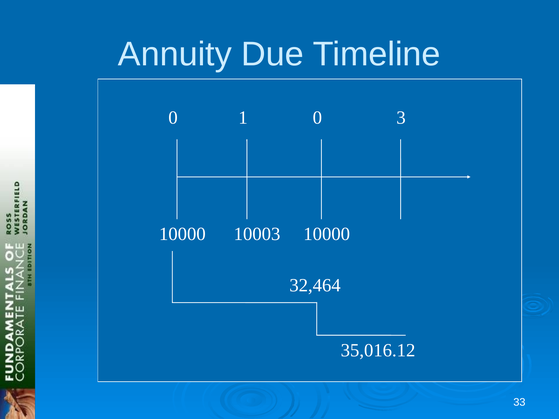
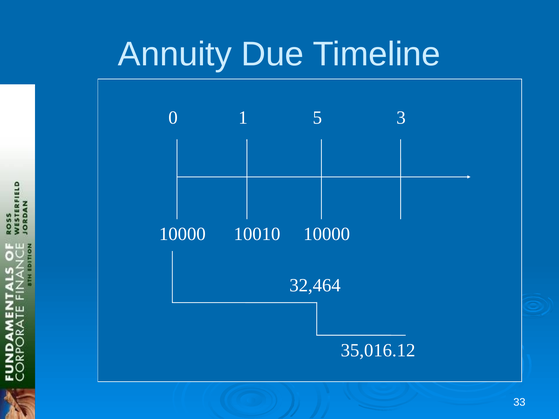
1 0: 0 -> 5 (317, 118)
10003: 10003 -> 10010 (257, 234)
